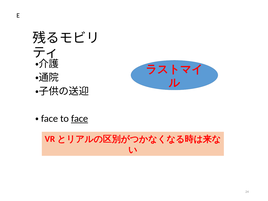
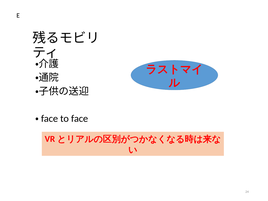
face underline: present -> none (80, 119)
